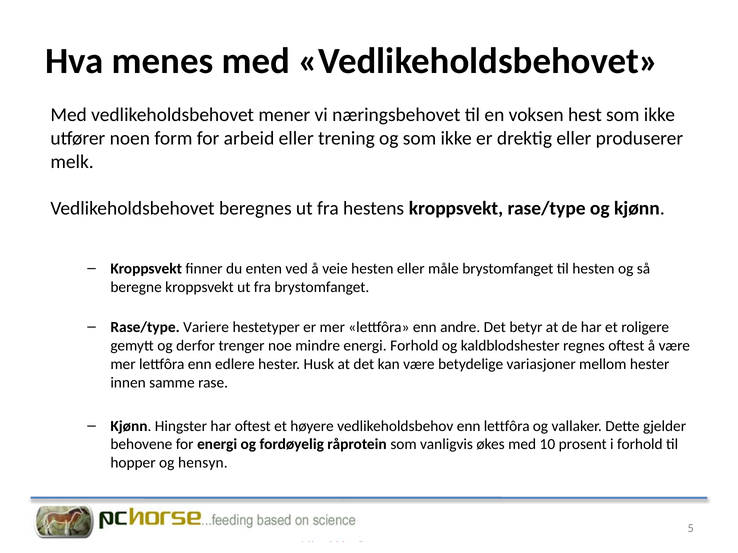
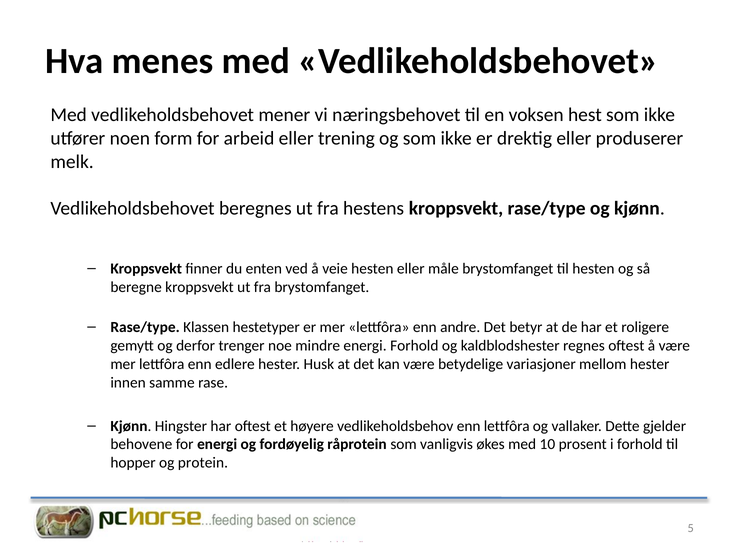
Variere: Variere -> Klassen (206, 328)
hensyn: hensyn -> protein (203, 463)
